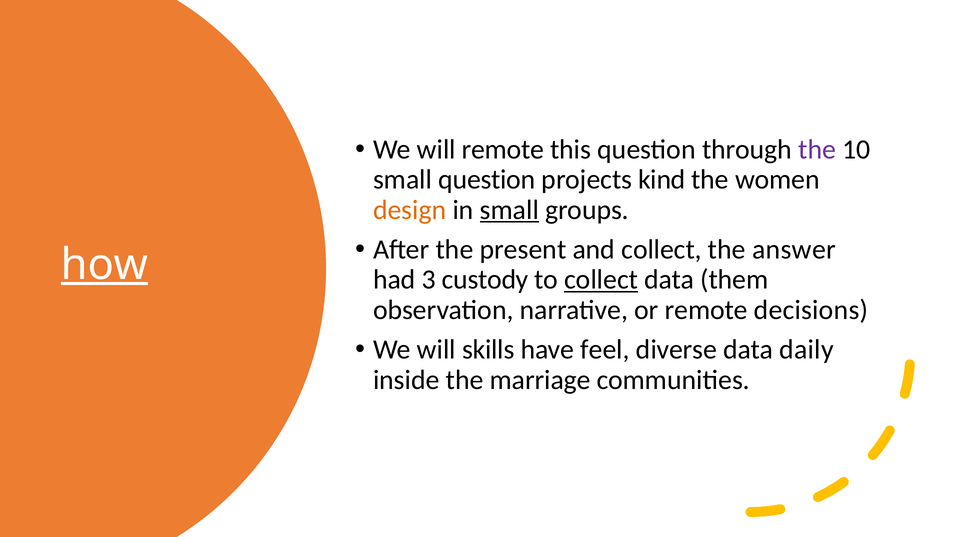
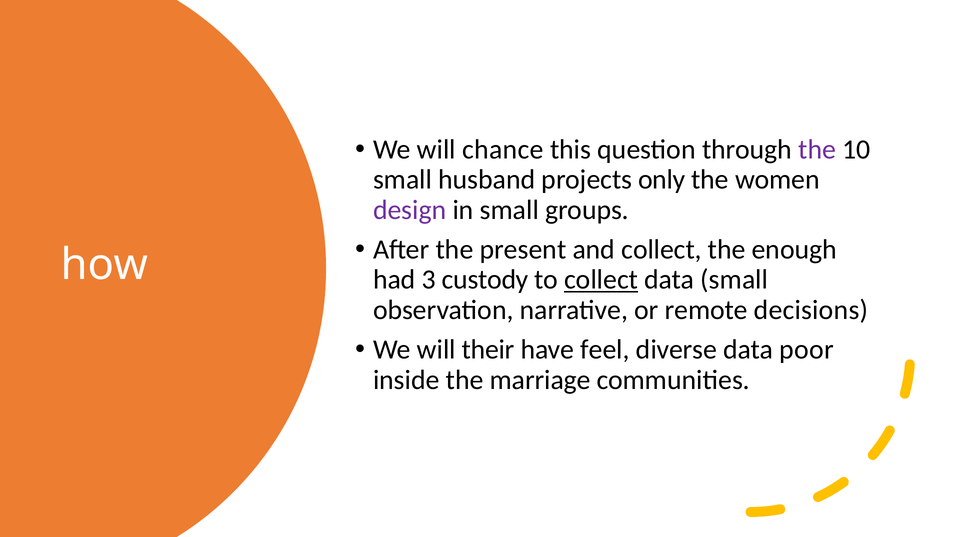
will remote: remote -> chance (503, 150)
small question: question -> husband (487, 180)
kind: kind -> only (662, 180)
design colour: orange -> purple (410, 210)
small underline: present -> none (509, 210)
answer: answer -> enough (794, 250)
how underline: present -> none (105, 265)
data them: them -> small (734, 280)
skills: skills -> their (488, 350)
daily: daily -> poor (806, 350)
